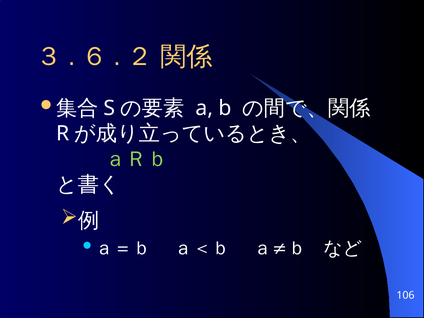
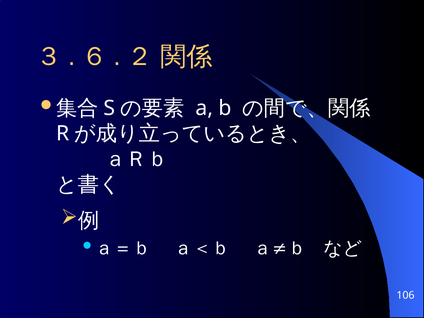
ａＲｂ colour: light green -> white (137, 159)
